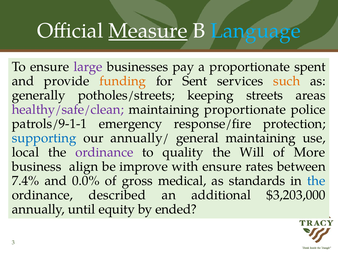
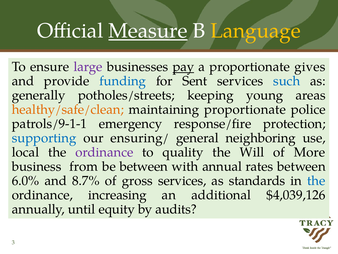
Language colour: light blue -> yellow (256, 31)
pay underline: none -> present (183, 67)
spent: spent -> gives (310, 67)
funding colour: orange -> blue (123, 81)
such colour: orange -> blue (287, 81)
streets: streets -> young (265, 95)
healthy/safe/clean colour: purple -> orange (68, 109)
annually/: annually/ -> ensuring/ (140, 138)
general maintaining: maintaining -> neighboring (261, 138)
align: align -> from (84, 166)
be improve: improve -> between (144, 166)
with ensure: ensure -> annual (222, 166)
7.4%: 7.4% -> 6.0% (26, 180)
0.0%: 0.0% -> 8.7% (86, 180)
gross medical: medical -> services (182, 180)
described: described -> increasing (117, 195)
$3,203,000: $3,203,000 -> $4,039,126 (296, 195)
ended: ended -> audits (176, 209)
